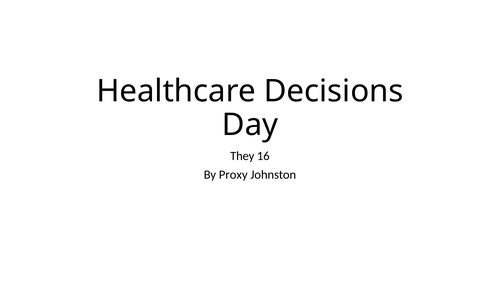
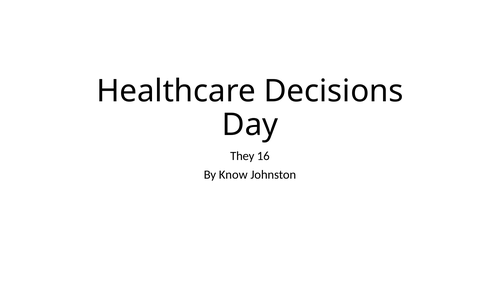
Proxy: Proxy -> Know (233, 175)
